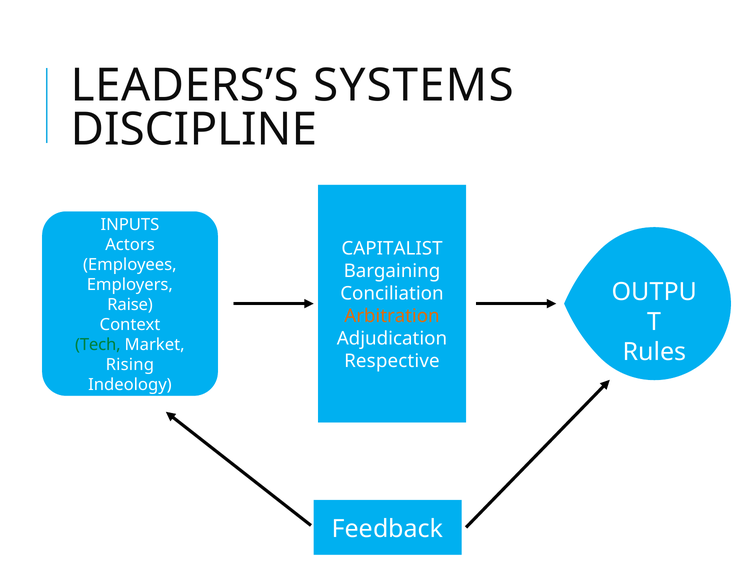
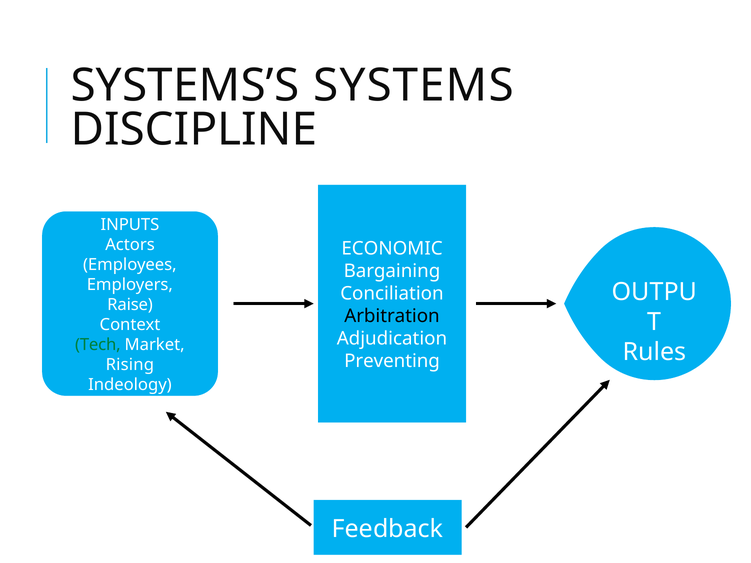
LEADERS’S: LEADERS’S -> SYSTEMS’S (185, 86)
CAPITALIST: CAPITALIST -> ECONOMIC (392, 249)
Arbitration colour: orange -> black (392, 316)
Respective: Respective -> Preventing (392, 361)
